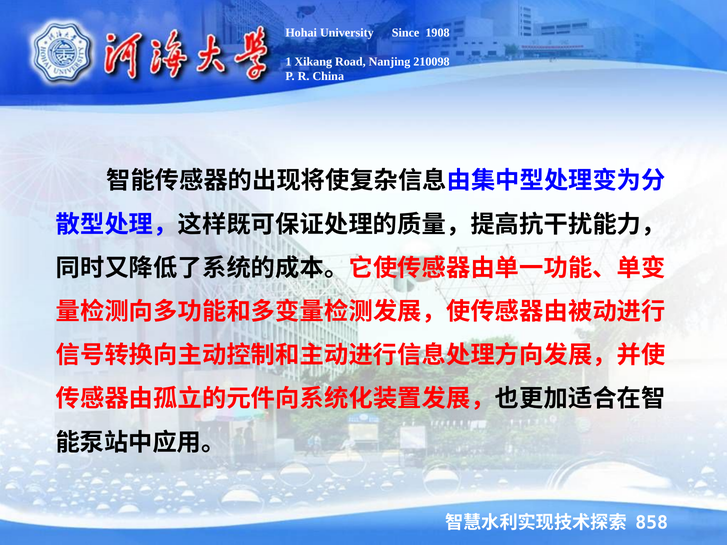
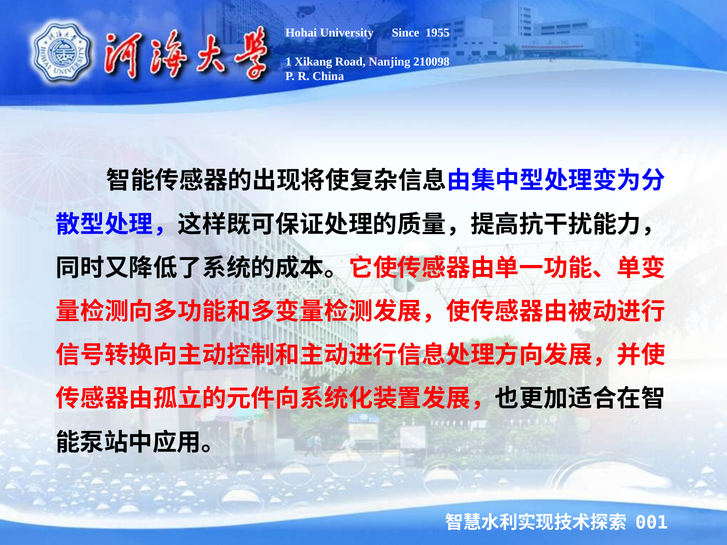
1908: 1908 -> 1955 (438, 33)
858: 858 -> 001 (652, 523)
